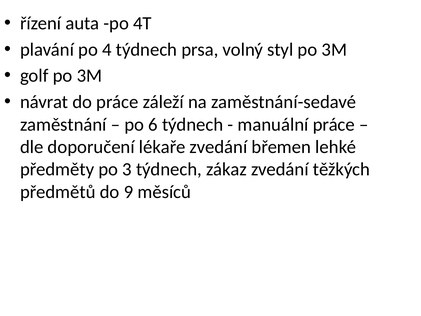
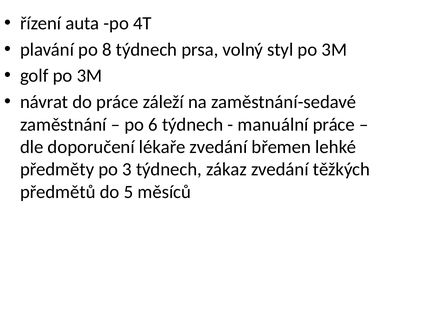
4: 4 -> 8 (107, 50)
9: 9 -> 5 (128, 192)
